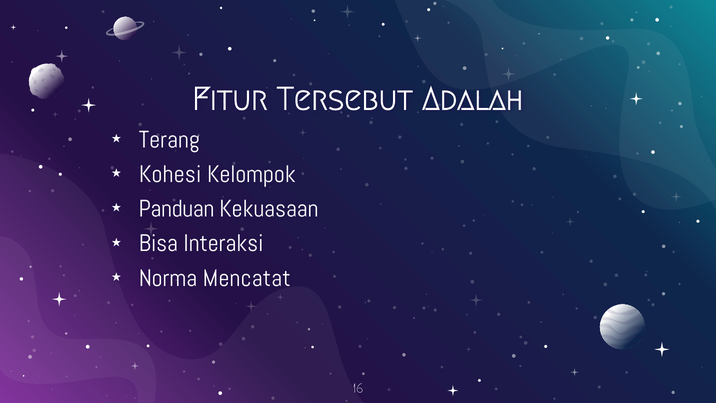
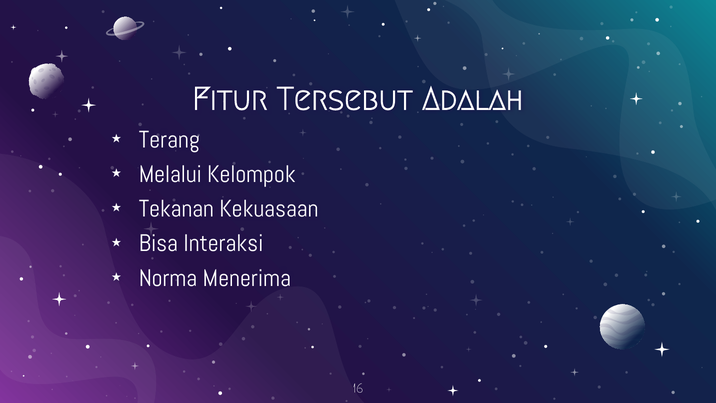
Kohesi: Kohesi -> Melalui (170, 174)
Panduan: Panduan -> Tekanan (176, 209)
Mencatat: Mencatat -> Menerima (247, 278)
